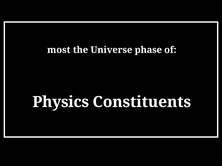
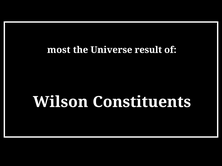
phase: phase -> result (148, 50)
Physics: Physics -> Wilson (61, 102)
